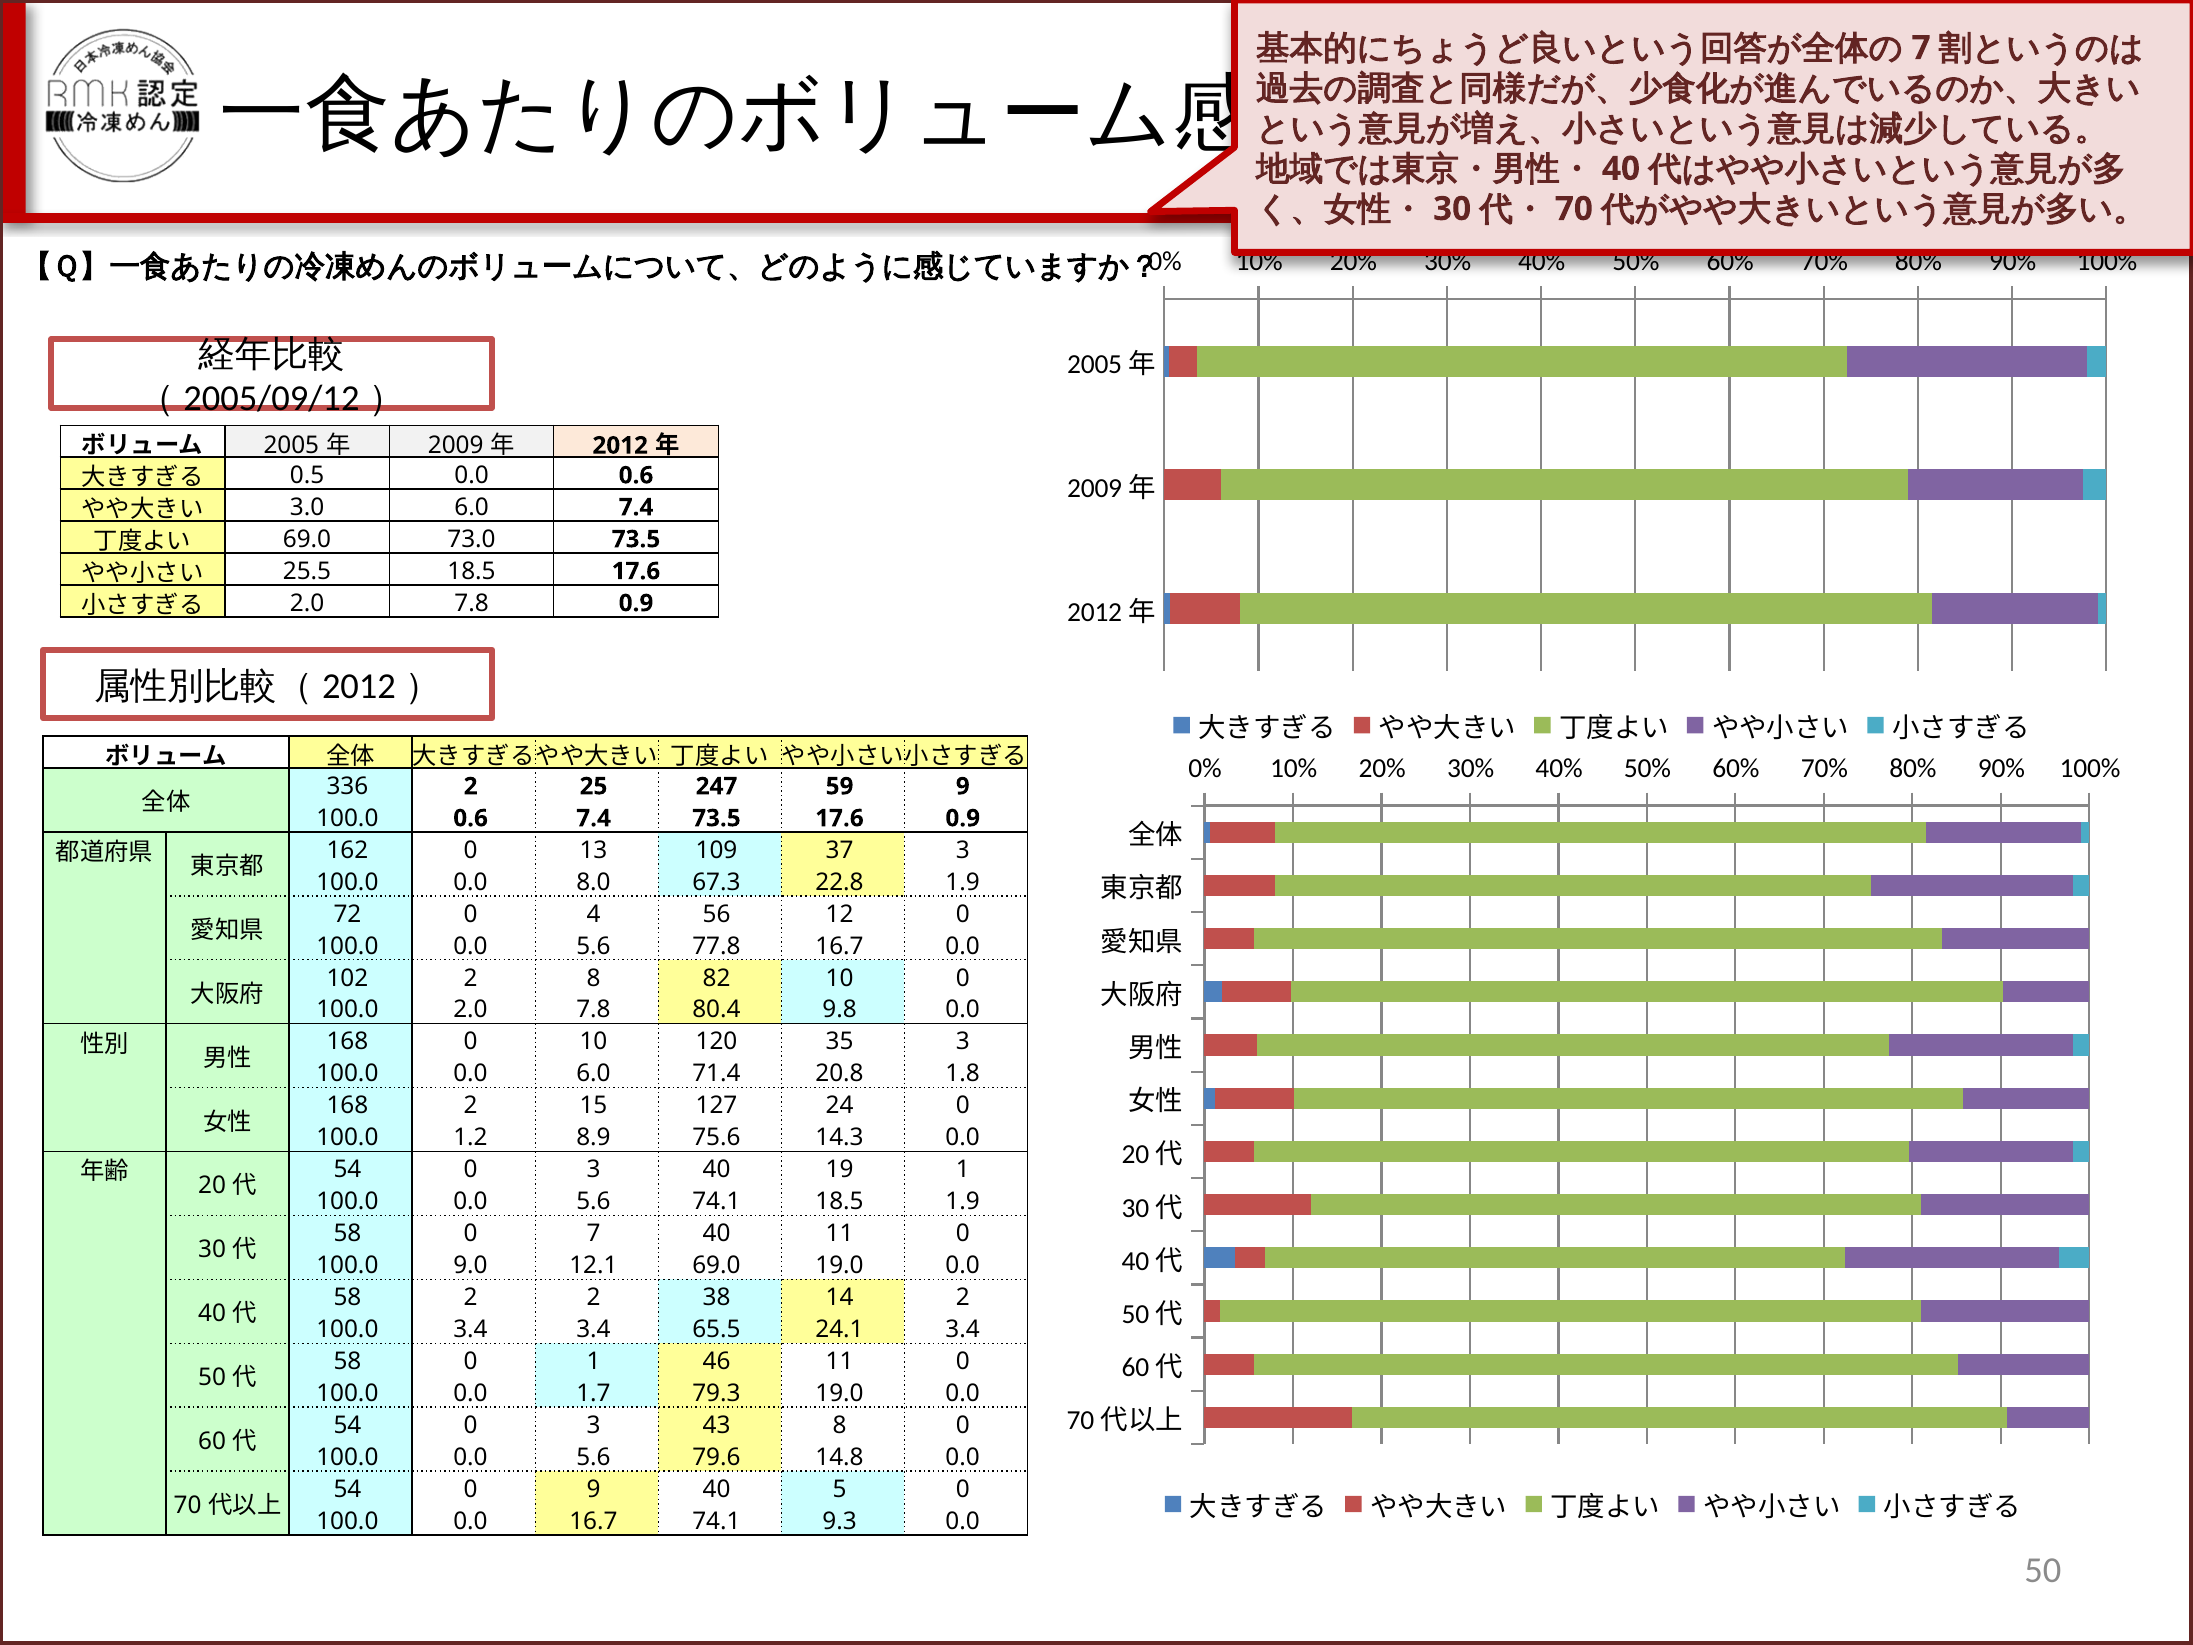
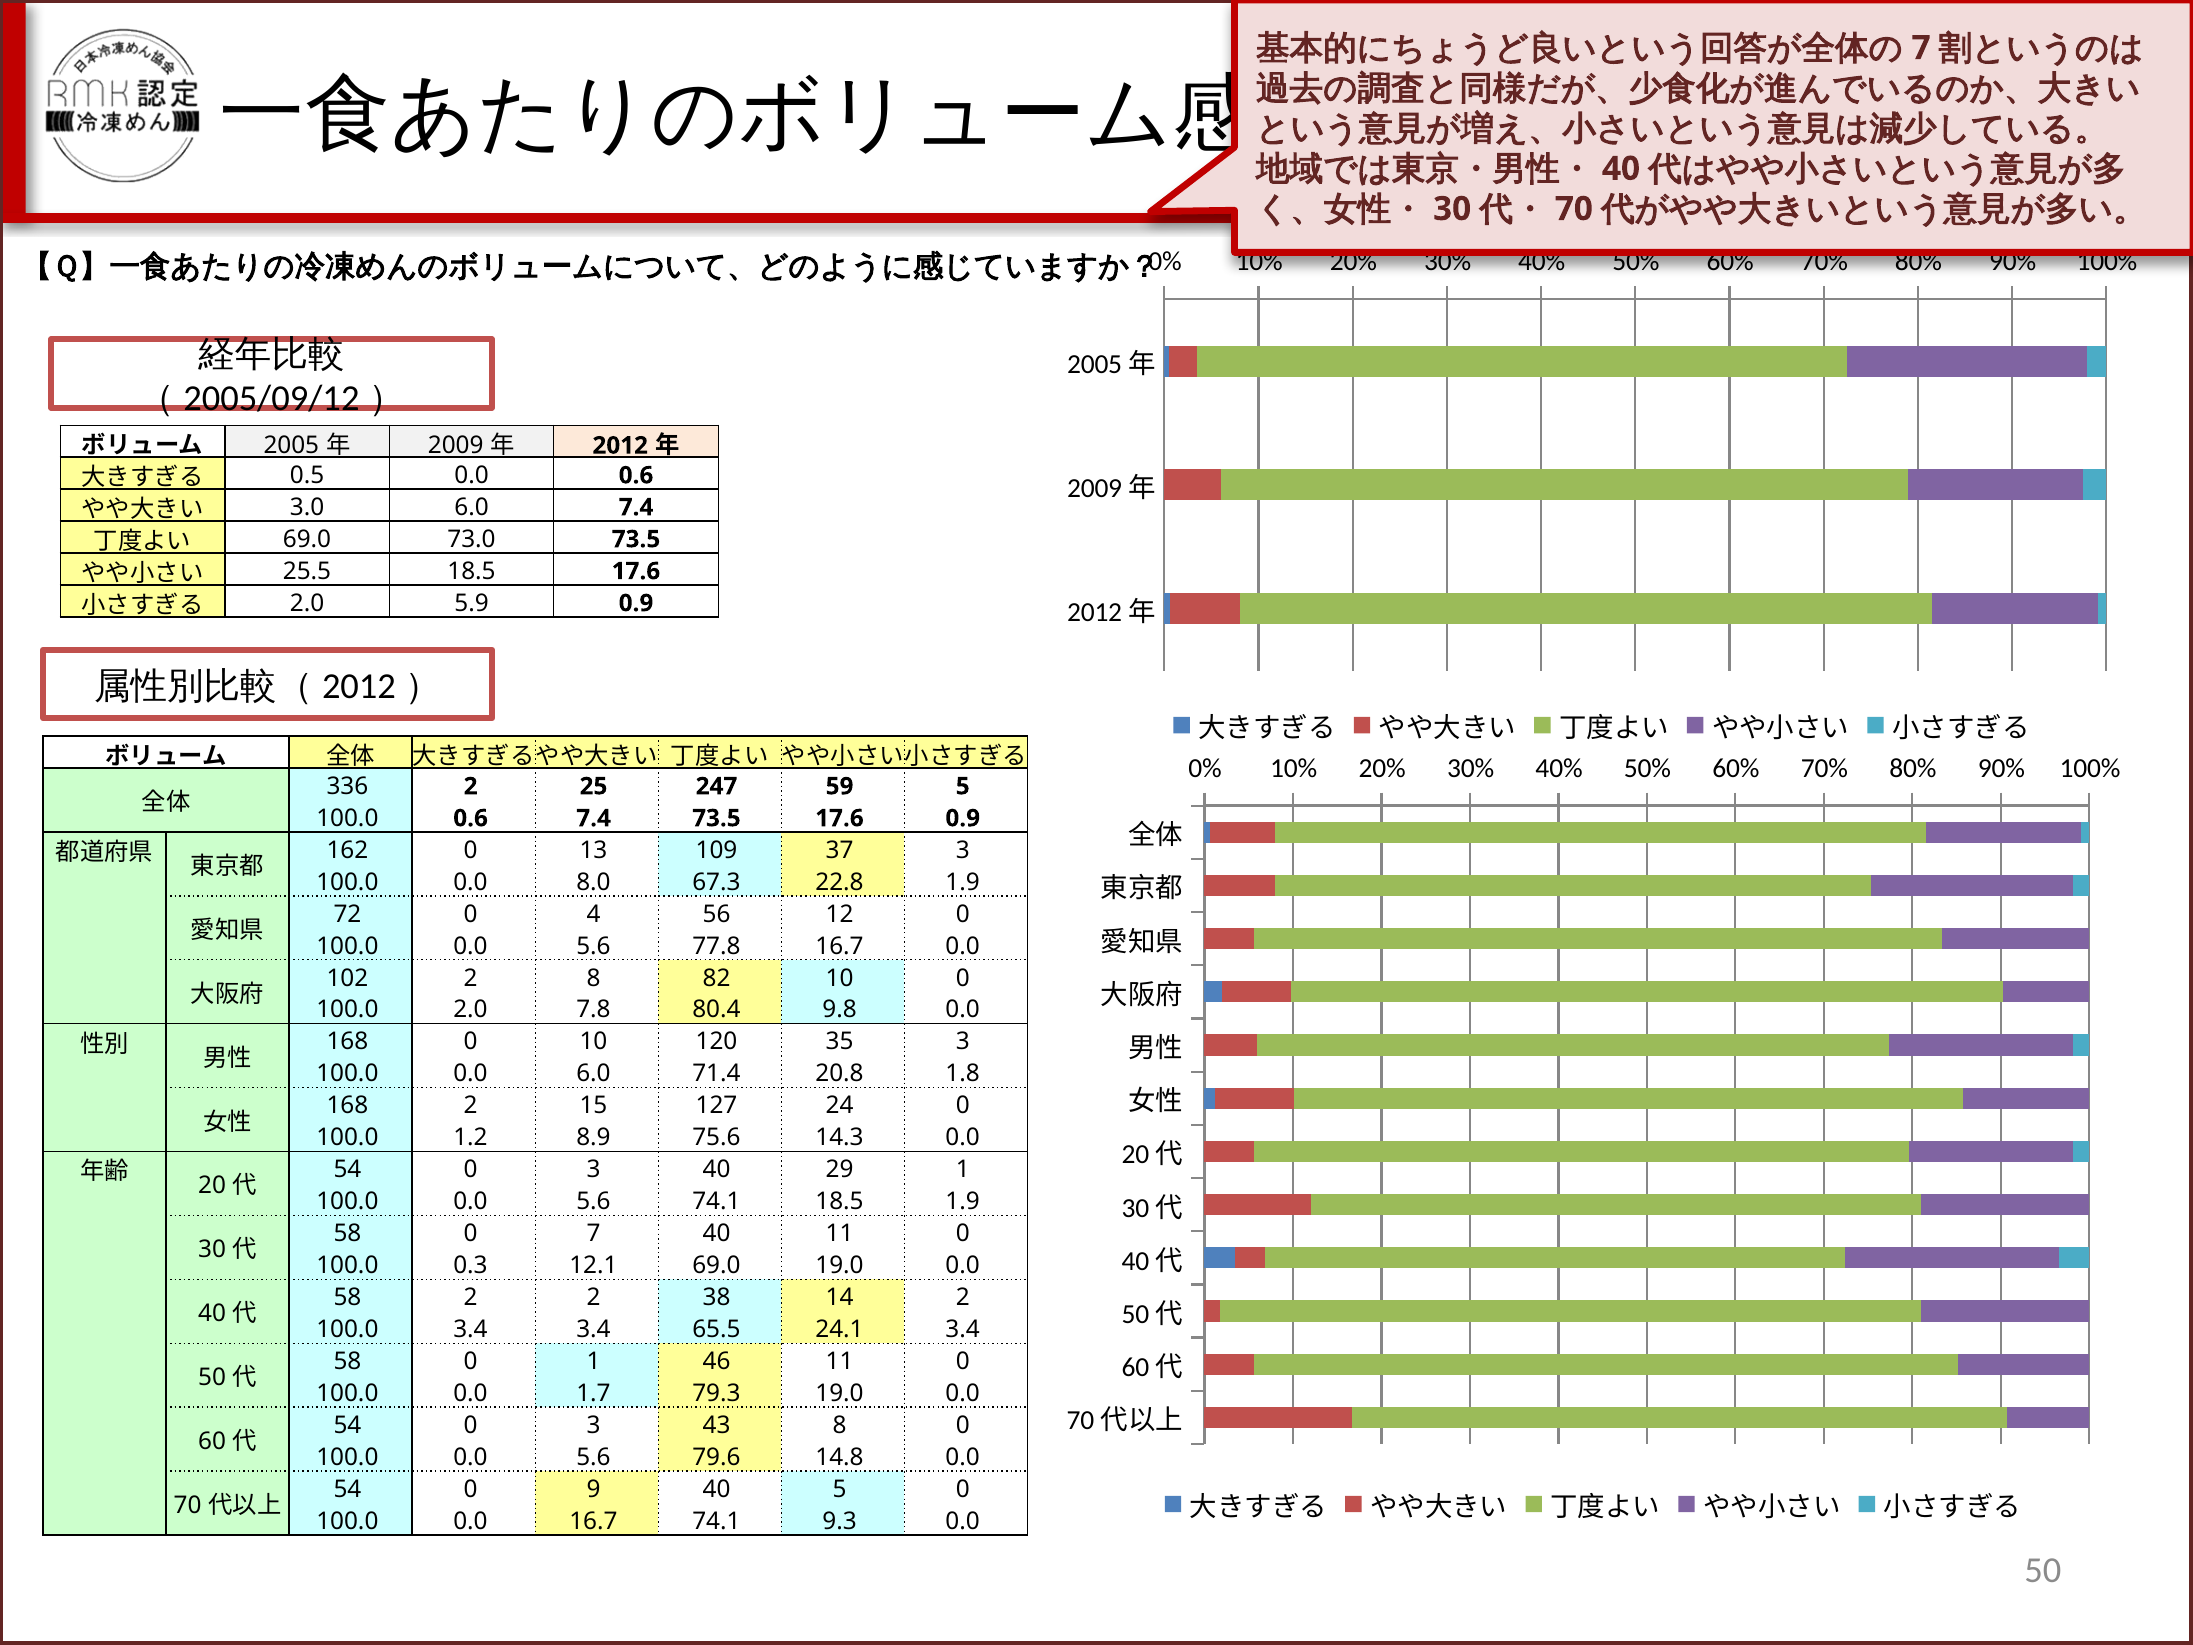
7.8: 7.8 -> 5.9 (472, 603)
59 9: 9 -> 5 (963, 786)
19: 19 -> 29 (840, 1170)
9.0: 9.0 -> 0.3 (470, 1265)
